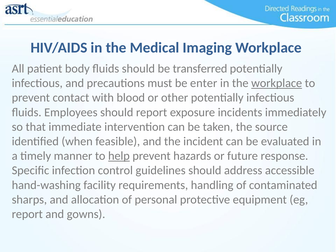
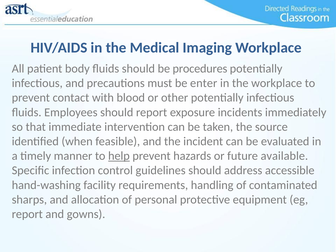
transferred: transferred -> procedures (200, 69)
workplace underline: present -> none (277, 83)
response: response -> available (284, 156)
